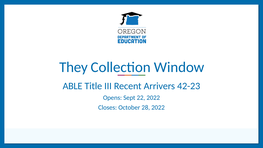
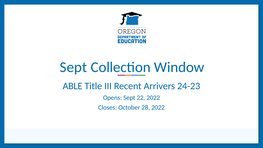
They: They -> Sept (73, 67)
42-23: 42-23 -> 24-23 (189, 86)
